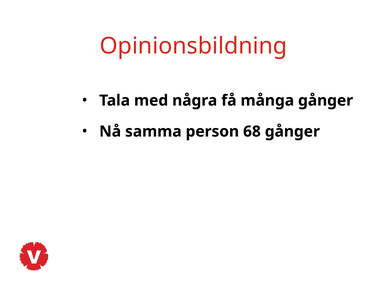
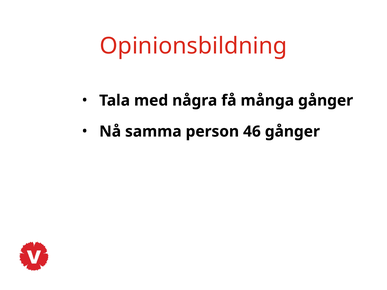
68: 68 -> 46 (252, 132)
